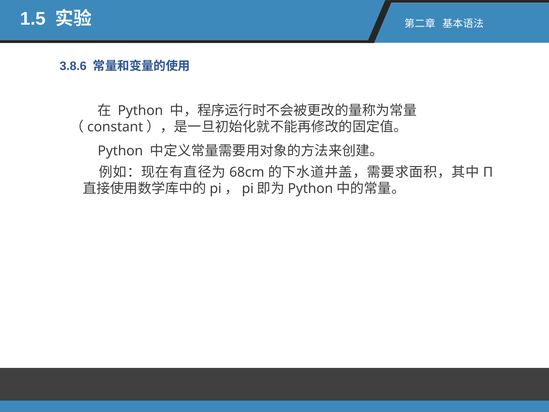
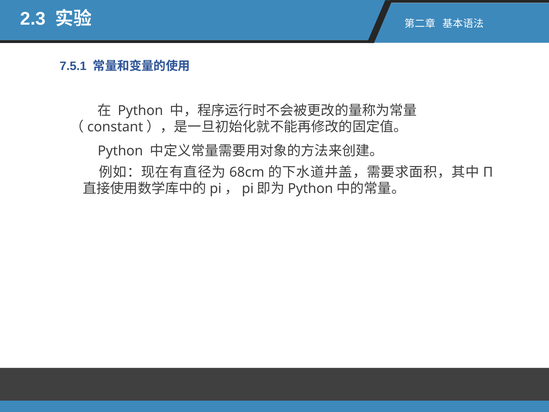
1.5: 1.5 -> 2.3 (33, 19)
3.8.6: 3.8.6 -> 7.5.1 (73, 66)
